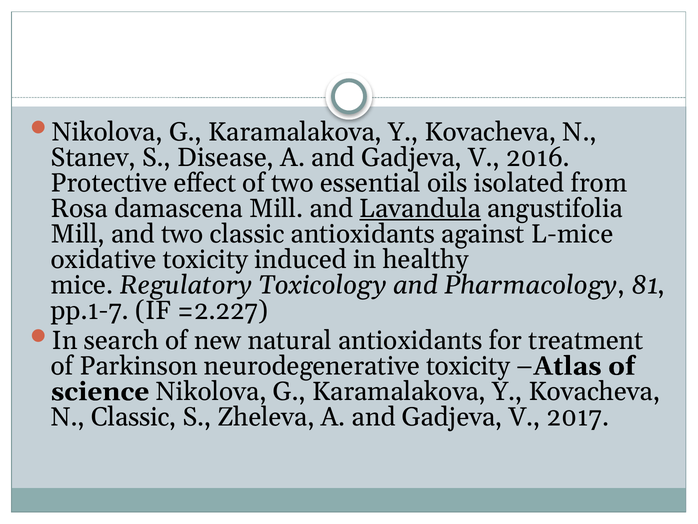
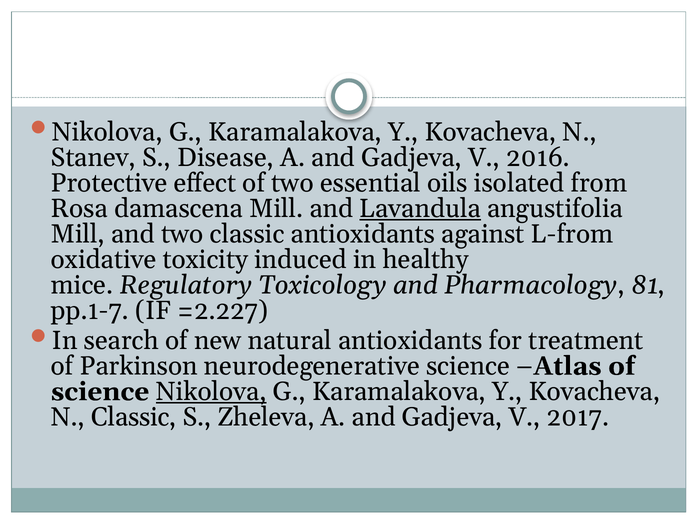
L-mice: L-mice -> L-from (572, 234)
neurodegenerative toxicity: toxicity -> science (468, 366)
Nikolova underline: none -> present (211, 391)
